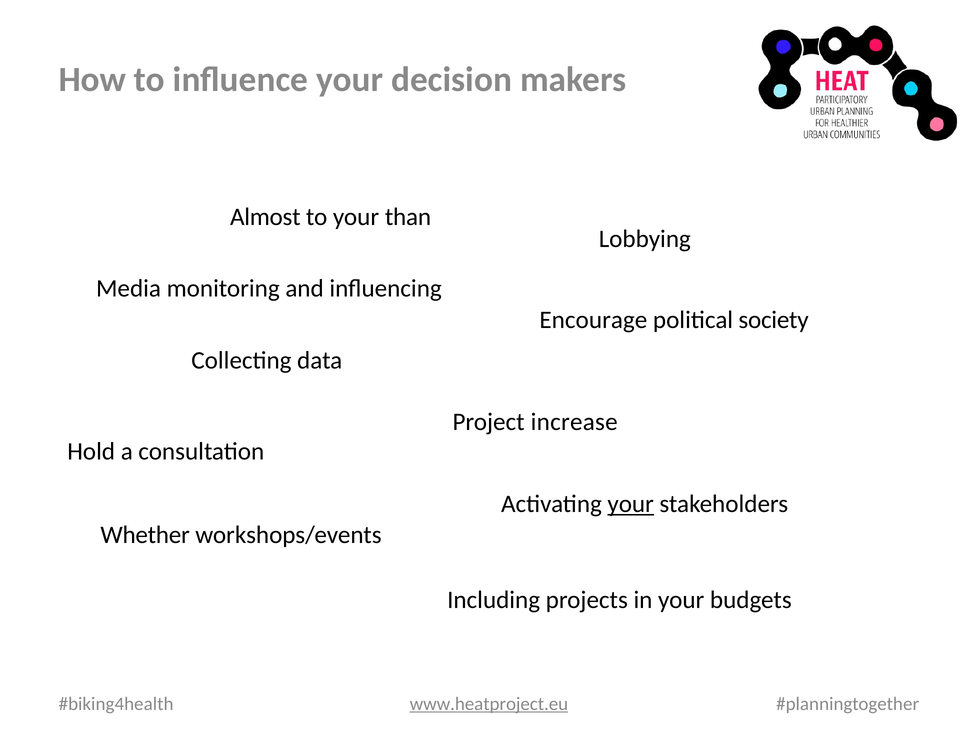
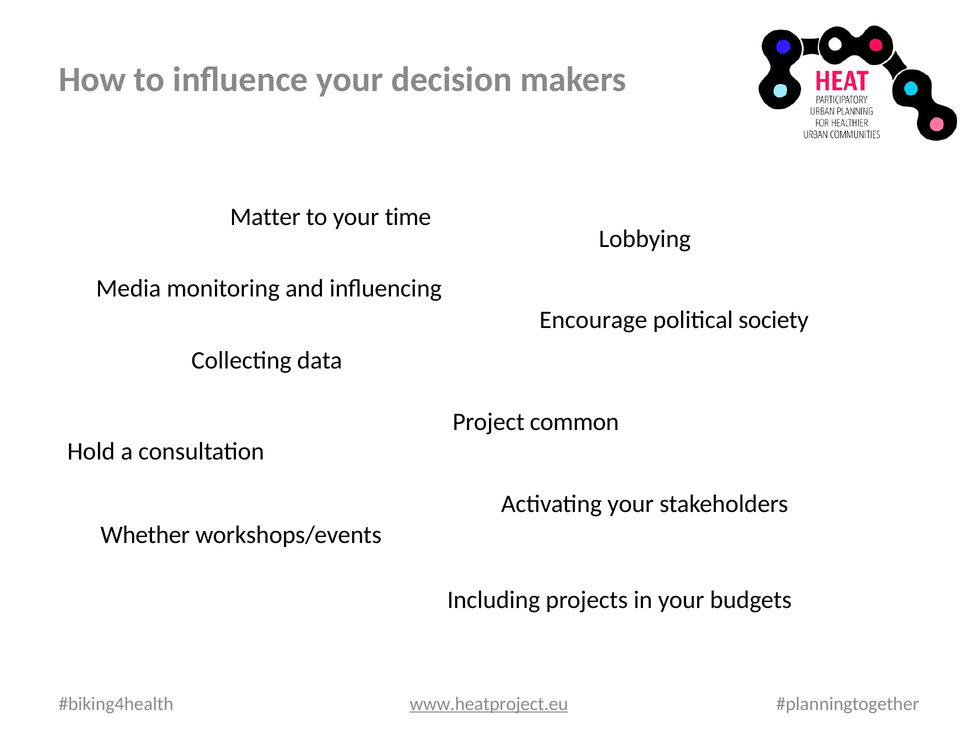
Almost: Almost -> Matter (265, 217)
than: than -> time (408, 217)
increase: increase -> common (574, 421)
your underline: present -> none (631, 504)
